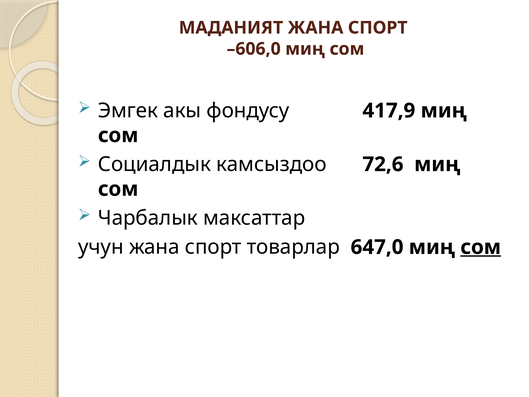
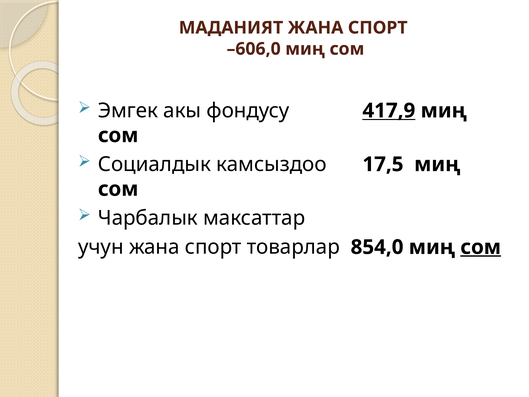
417,9 underline: none -> present (389, 111)
72,6: 72,6 -> 17,5 (383, 164)
647,0: 647,0 -> 854,0 (377, 247)
